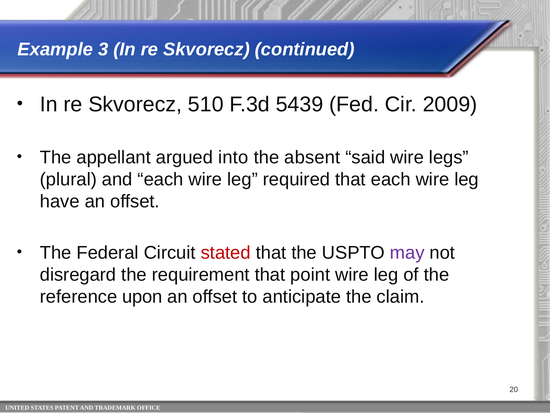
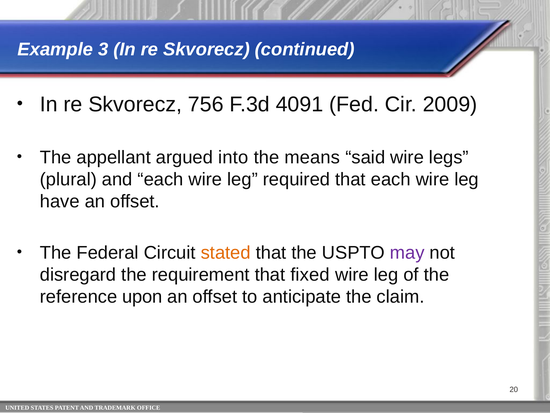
510: 510 -> 756 (206, 104)
5439: 5439 -> 4091 (300, 104)
absent: absent -> means (312, 157)
stated colour: red -> orange (226, 252)
point: point -> fixed (310, 274)
